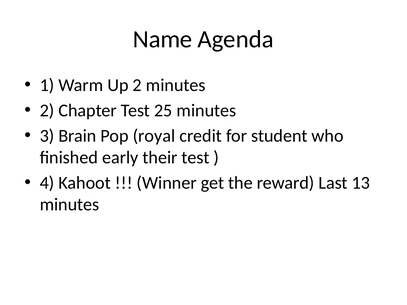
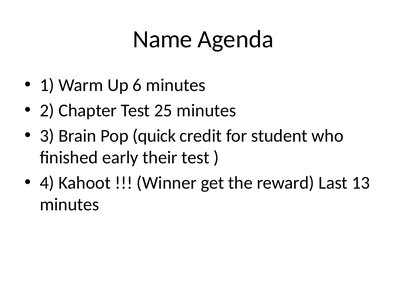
Up 2: 2 -> 6 (137, 85)
royal: royal -> quick (154, 136)
